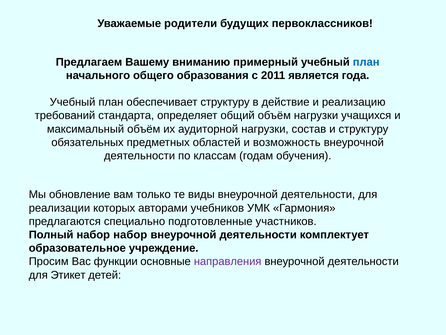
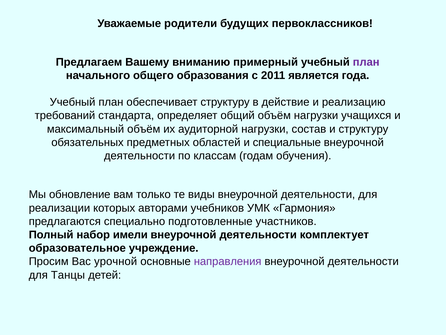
план colour: blue -> purple (366, 62)
возможность: возможность -> специальные (287, 142)
набор набор: набор -> имели (130, 234)
функции: функции -> урочной (116, 261)
Этикет: Этикет -> Танцы (68, 275)
